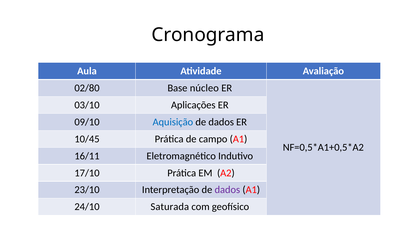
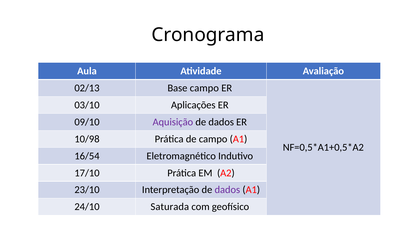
02/80: 02/80 -> 02/13 (87, 88)
Base núcleo: núcleo -> campo (204, 88)
Aquisição colour: blue -> purple (173, 122)
10/45: 10/45 -> 10/98 (87, 139)
16/11: 16/11 -> 16/54 (87, 156)
